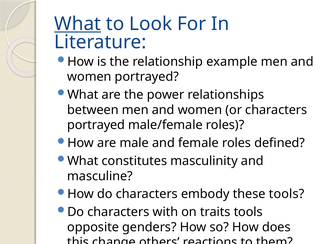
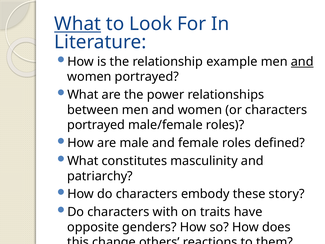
and underline: none -> present (302, 62)
masculine: masculine -> patriarchy (100, 176)
these tools: tools -> story (287, 194)
traits tools: tools -> have (248, 212)
